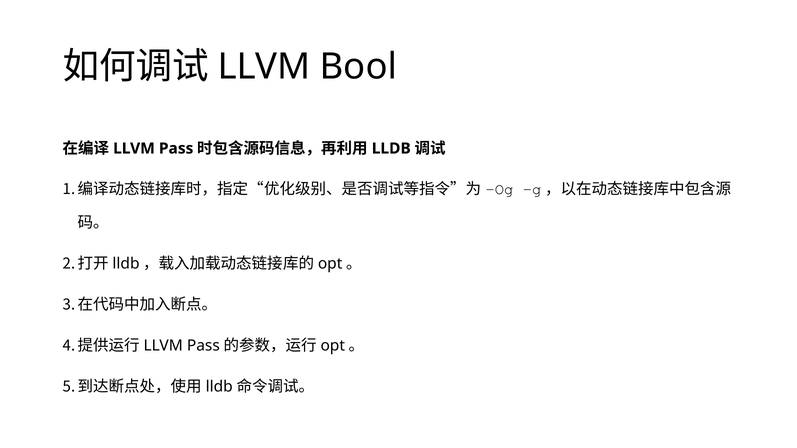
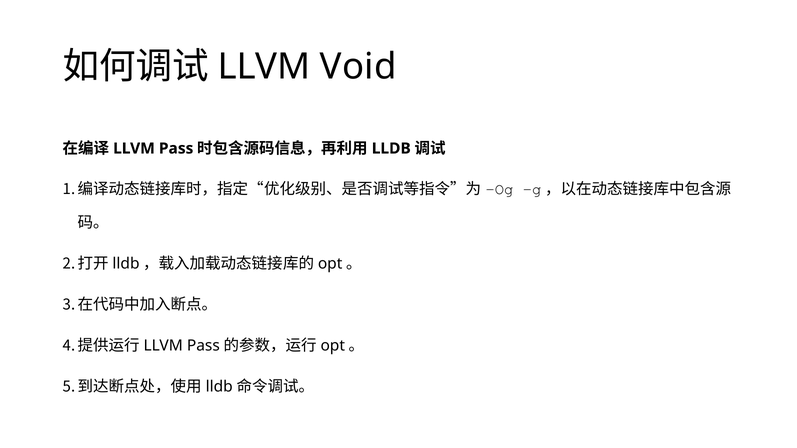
Bool: Bool -> Void (358, 67)
